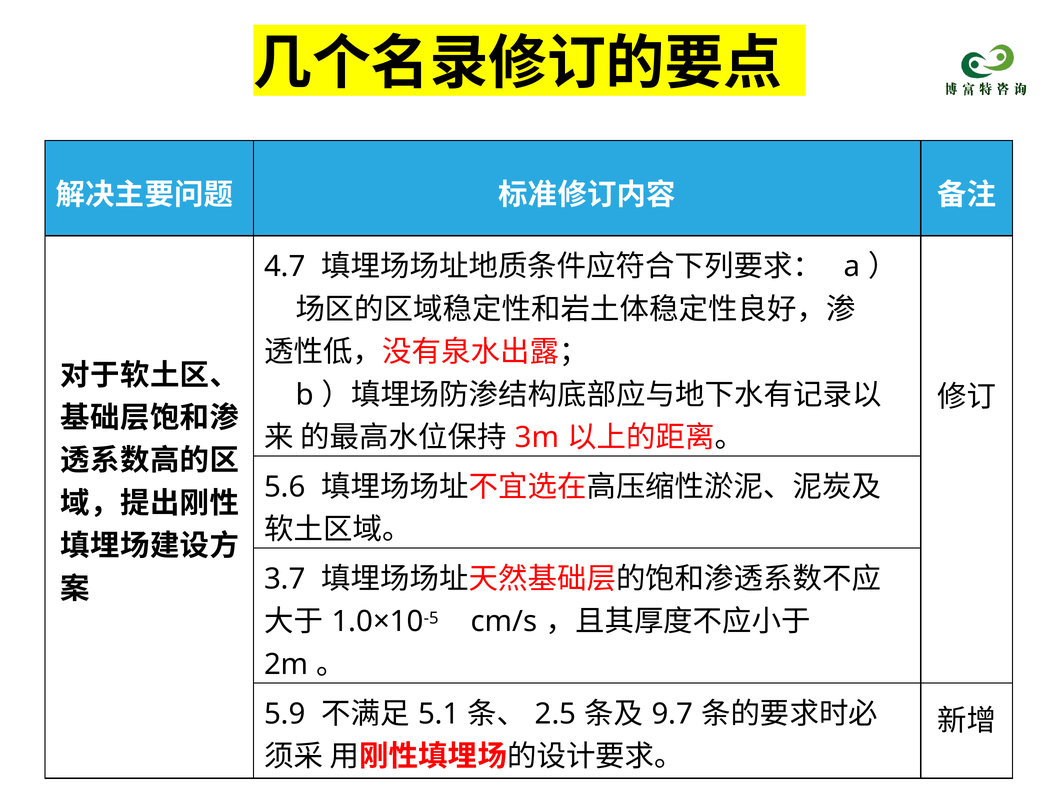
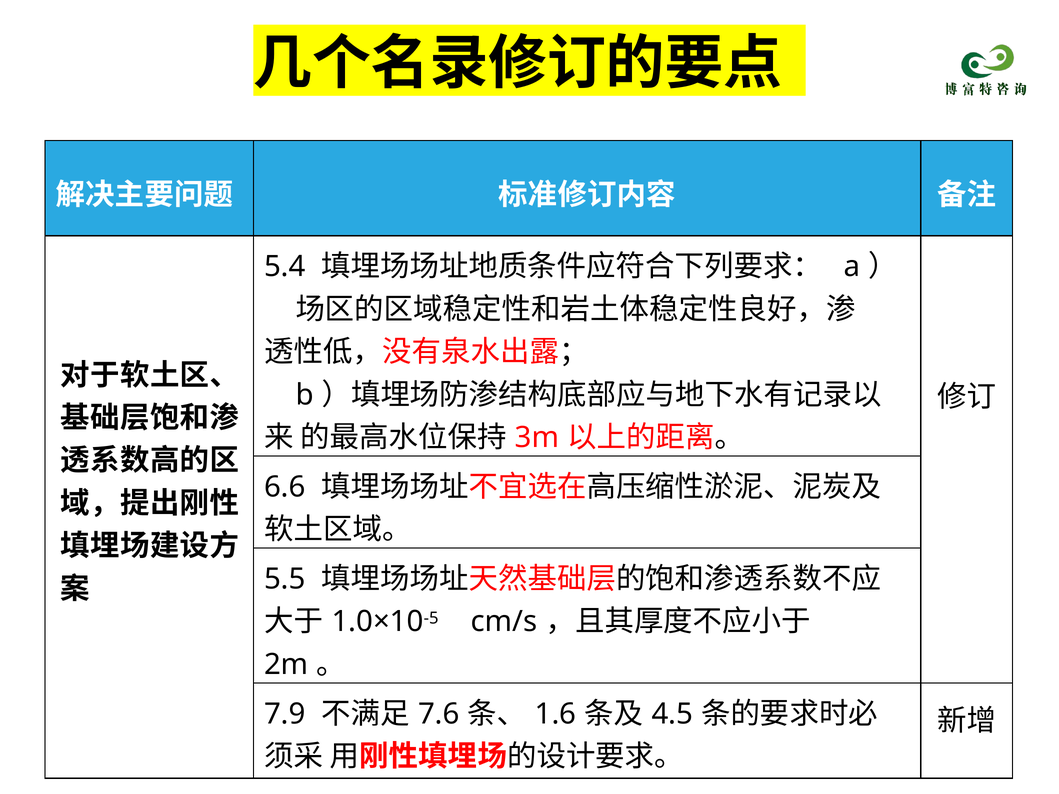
4.7: 4.7 -> 5.4 (285, 267)
5.6: 5.6 -> 6.6 (285, 487)
3.7: 3.7 -> 5.5 (285, 579)
5.9: 5.9 -> 7.9 (285, 714)
5.1: 5.1 -> 7.6 (439, 714)
2.5: 2.5 -> 1.6 (556, 714)
9.7: 9.7 -> 4.5 (672, 714)
